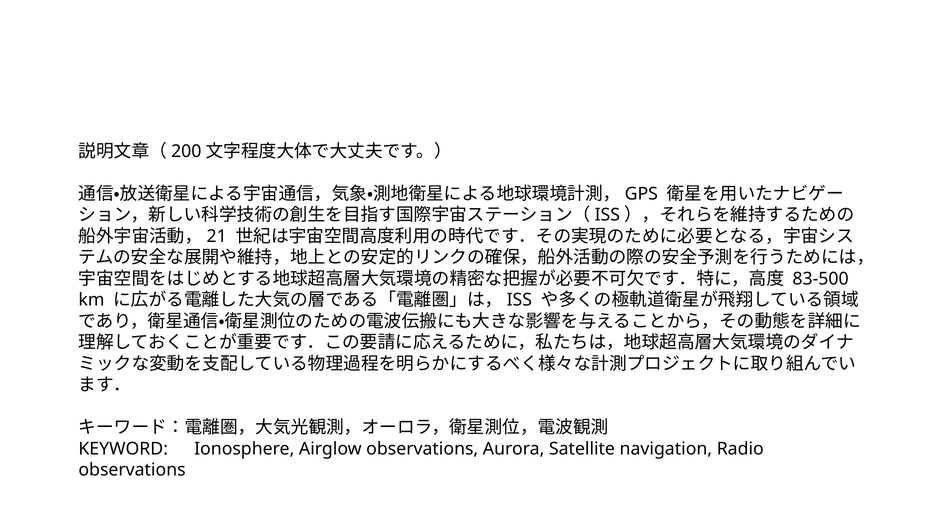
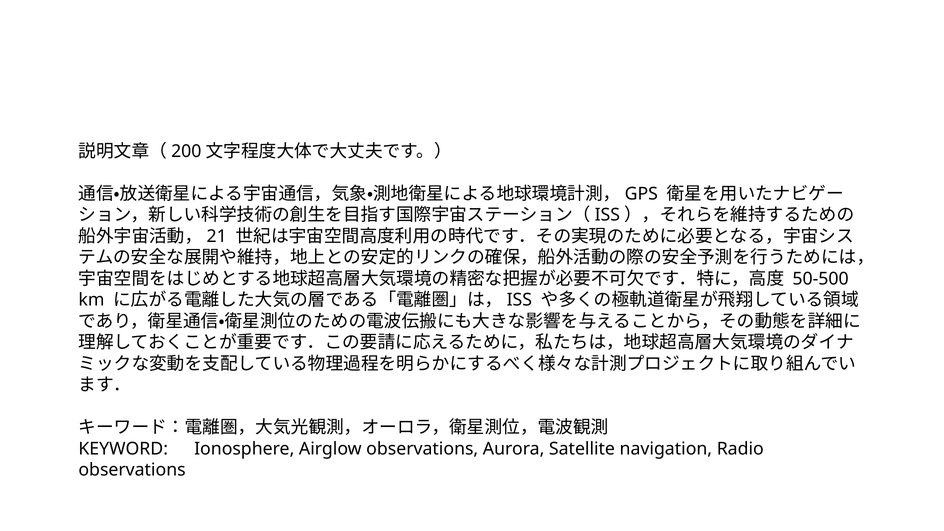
83-500: 83-500 -> 50-500 (821, 279)
